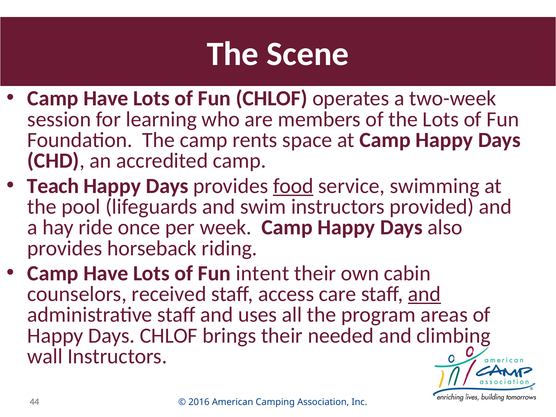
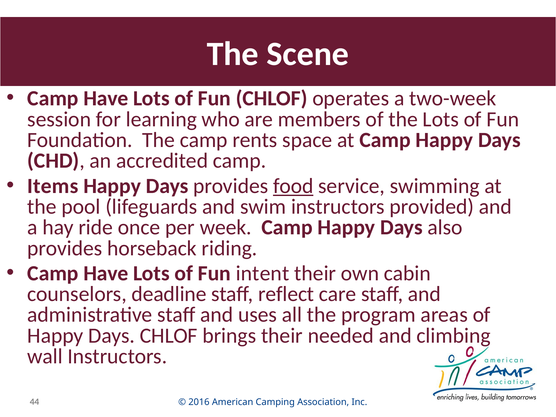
Teach: Teach -> Items (53, 186)
received: received -> deadline (169, 294)
access: access -> reflect (286, 294)
and underline: present -> none (424, 294)
